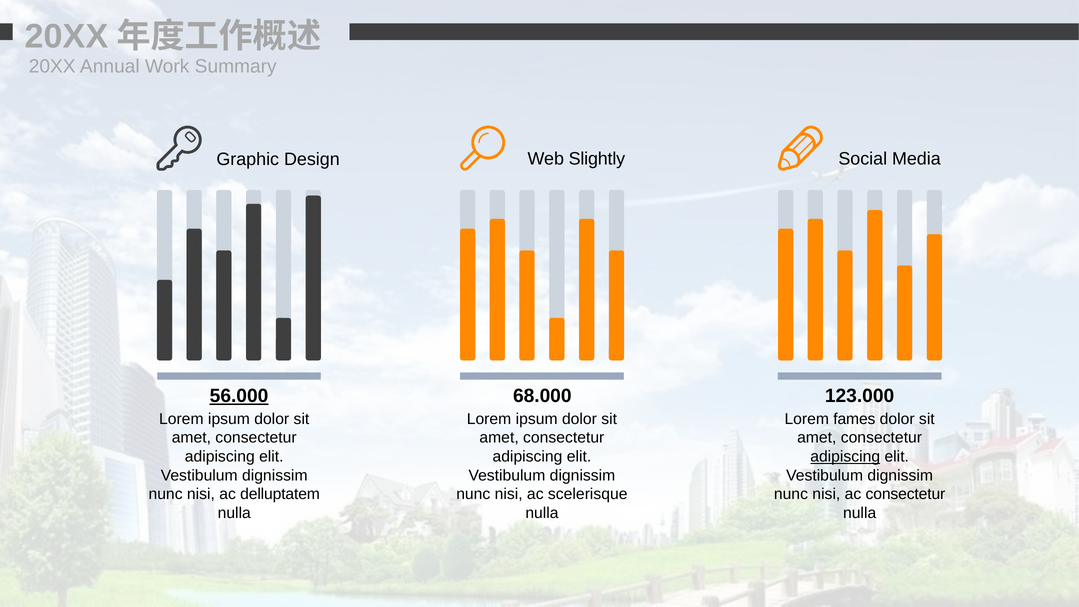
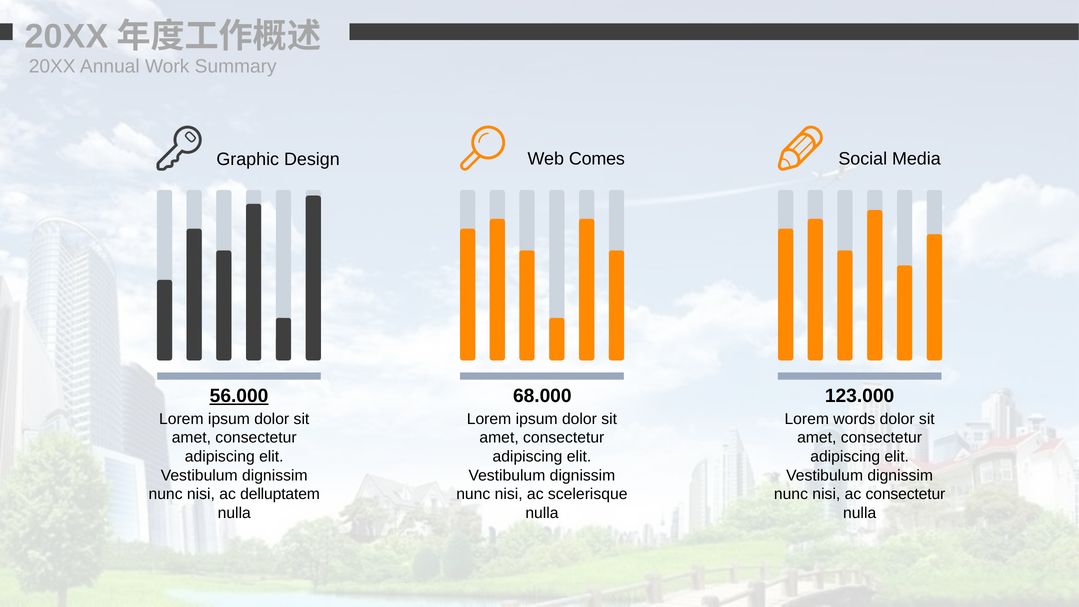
Slightly: Slightly -> Comes (597, 159)
fames: fames -> words (854, 419)
adipiscing underline: present -> none (845, 457)
